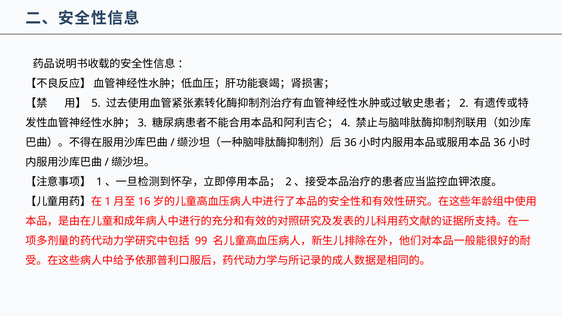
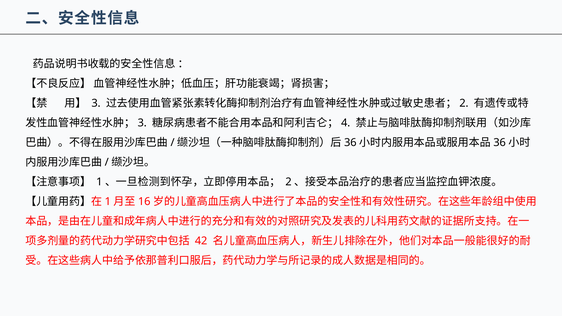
5: 5 -> 3 (96, 103)
99: 99 -> 42 (201, 241)
